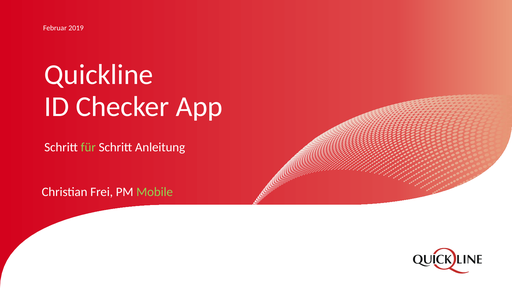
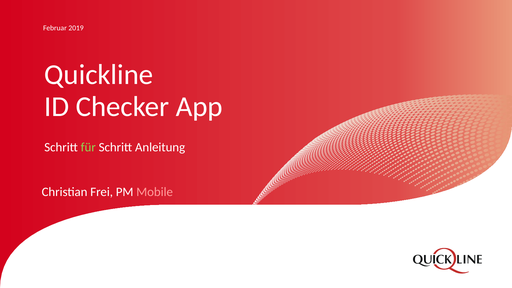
Mobile colour: light green -> pink (155, 192)
